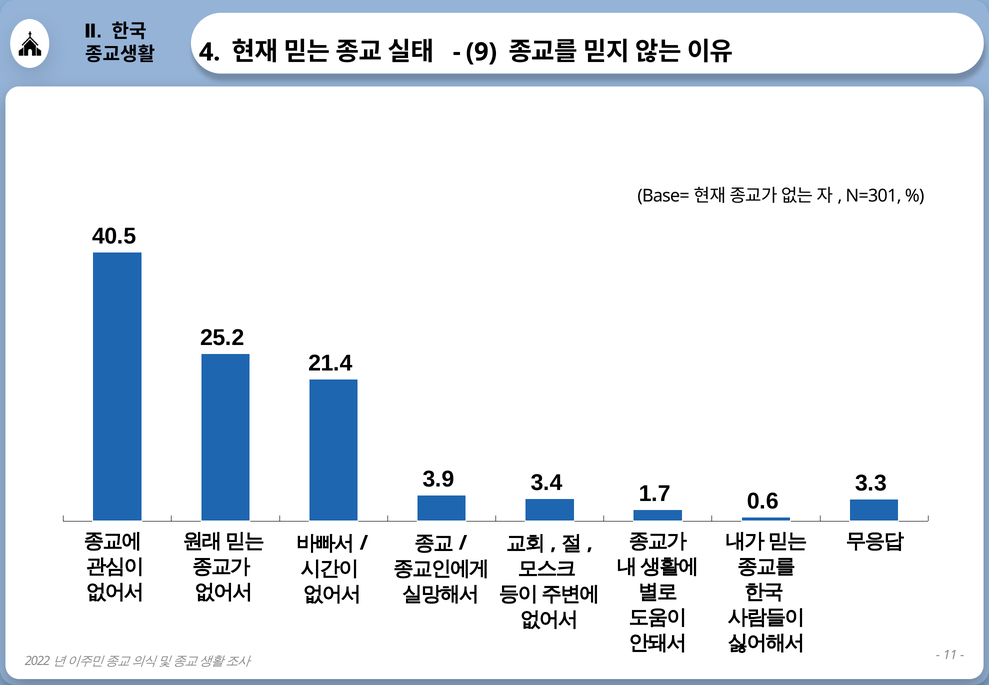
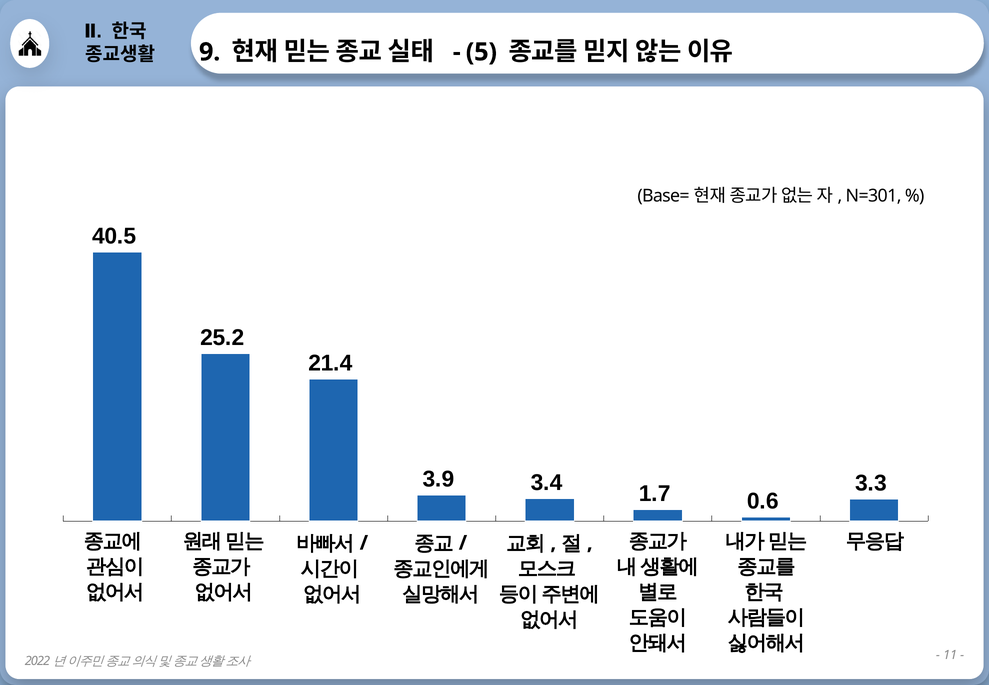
4: 4 -> 9 (210, 52)
9: 9 -> 5 (481, 52)
